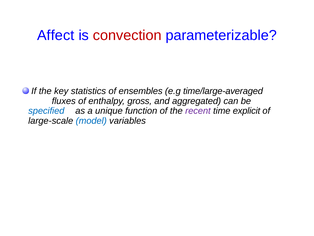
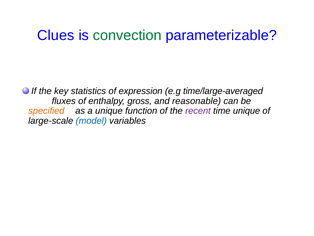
Affect: Affect -> Clues (56, 35)
convection colour: red -> green (127, 35)
ensembles: ensembles -> expression (141, 91)
aggregated: aggregated -> reasonable (197, 101)
specified colour: blue -> orange (46, 111)
time explicit: explicit -> unique (247, 111)
